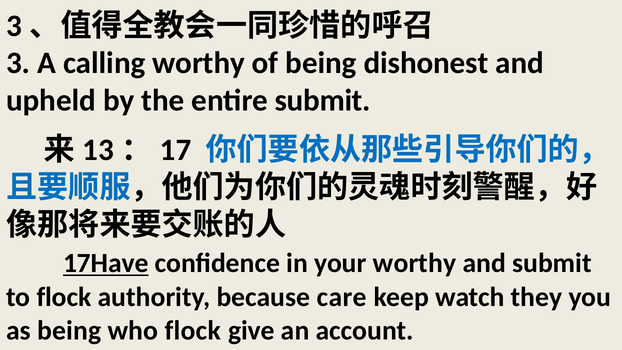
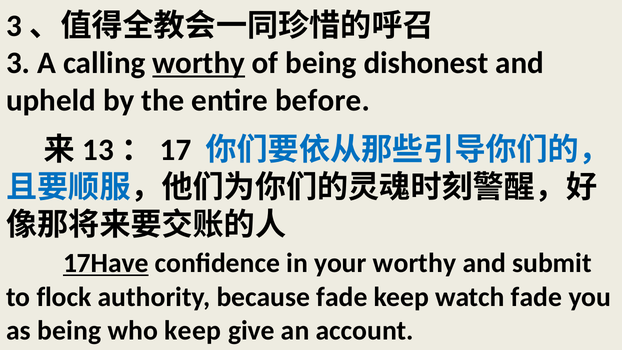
worthy underline: none -> present (199, 63)
entire submit: submit -> before (322, 100)
because care: care -> fade (342, 297)
watch they: they -> fade (536, 297)
who flock: flock -> keep (193, 330)
